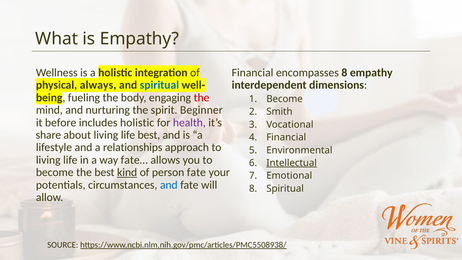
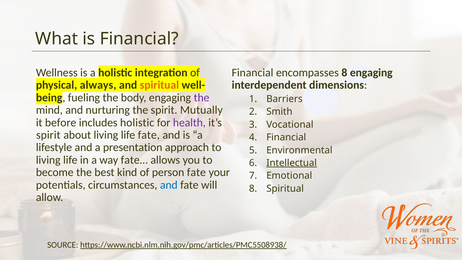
is Empathy: Empathy -> Financial (139, 39)
8 empathy: empathy -> engaging (371, 73)
spiritual colour: blue -> orange (159, 85)
the colour: red -> purple (202, 98)
Become: Become -> Barriers (284, 99)
Beginner: Beginner -> Mutually (201, 110)
share: share -> spirit (48, 135)
life best: best -> fate (149, 135)
relationships: relationships -> presentation (133, 147)
kind underline: present -> none (127, 172)
